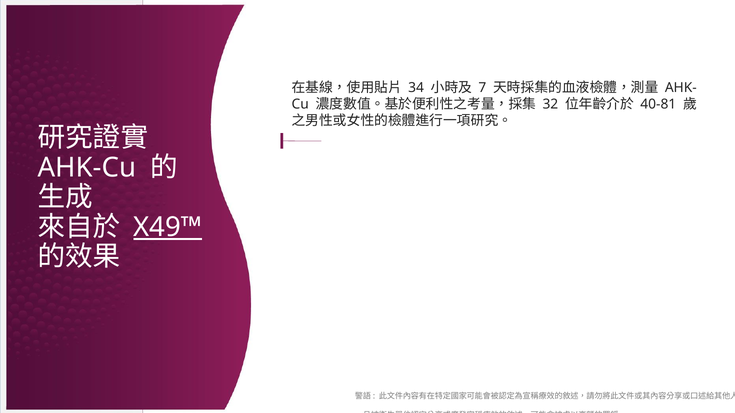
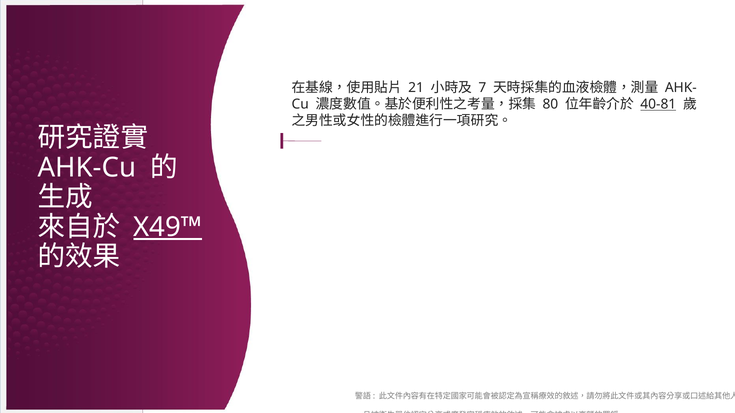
34: 34 -> 21 (416, 88)
32: 32 -> 80 (550, 104)
40-81 underline: none -> present (658, 104)
